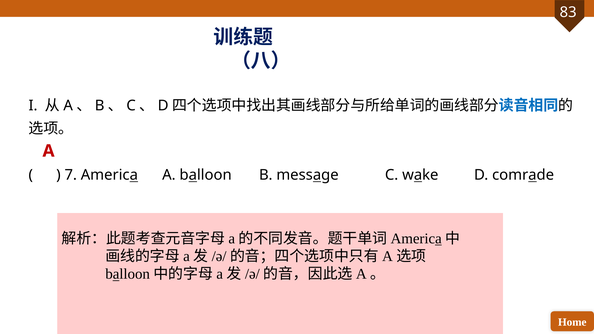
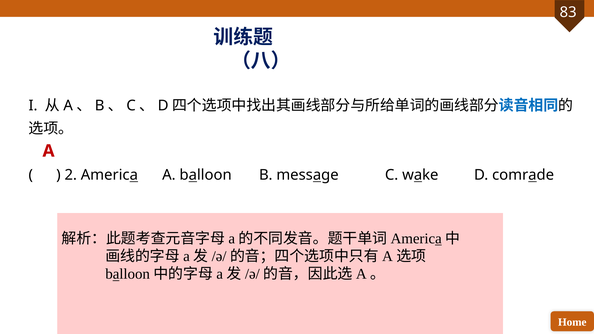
7: 7 -> 2 (71, 175)
